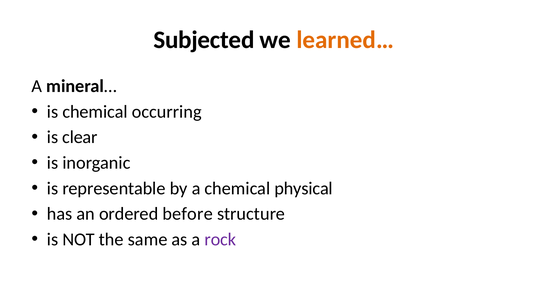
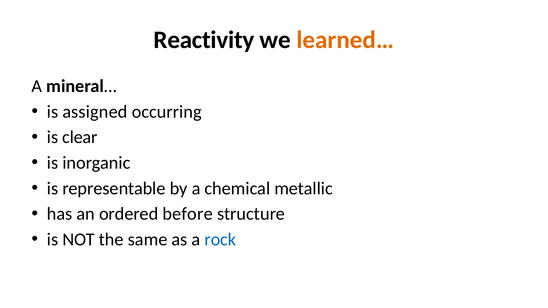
Subjected: Subjected -> Reactivity (204, 40)
is chemical: chemical -> assigned (95, 112)
physical: physical -> metallic (304, 189)
rock colour: purple -> blue (220, 240)
